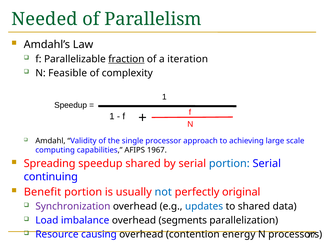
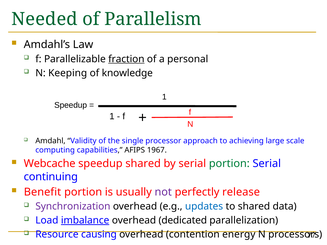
iteration: iteration -> personal (188, 59)
Feasible: Feasible -> Keeping (68, 73)
complexity: complexity -> knowledge (127, 73)
Spreading: Spreading -> Webcache (50, 164)
portion colour: blue -> green (229, 164)
not colour: blue -> purple (163, 192)
original: original -> release (241, 192)
imbalance underline: none -> present (85, 221)
segments: segments -> dedicated (183, 221)
